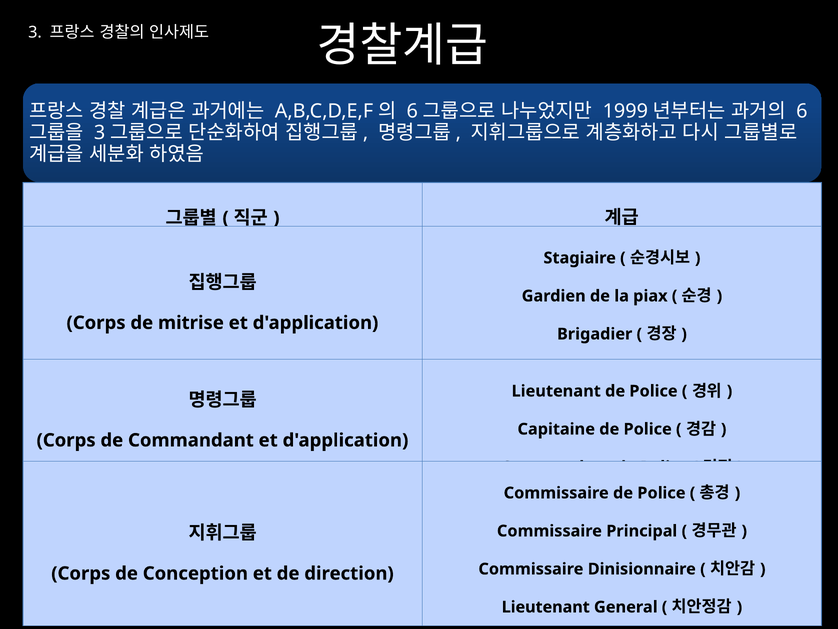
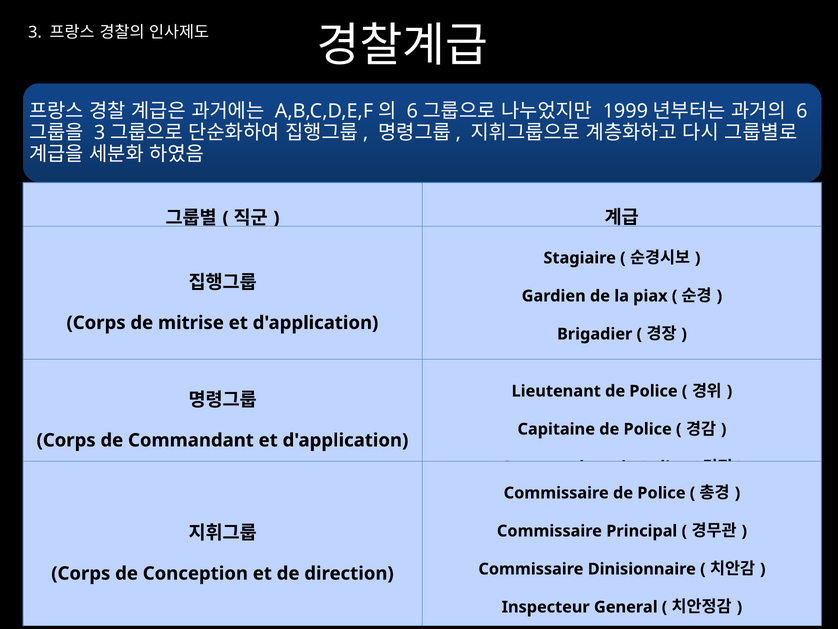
Lieutenant: Lieutenant -> Inspecteur (546, 607)
